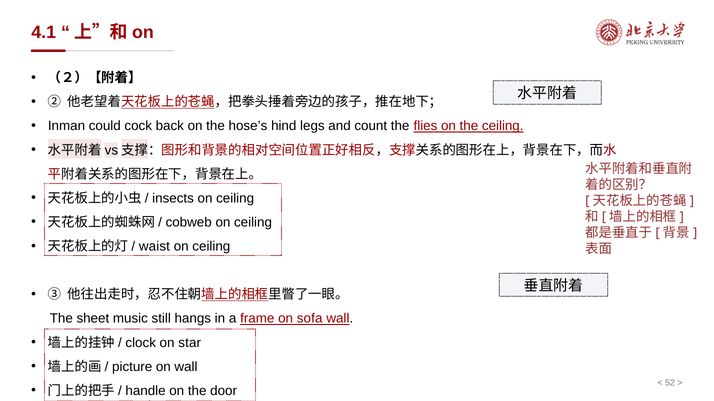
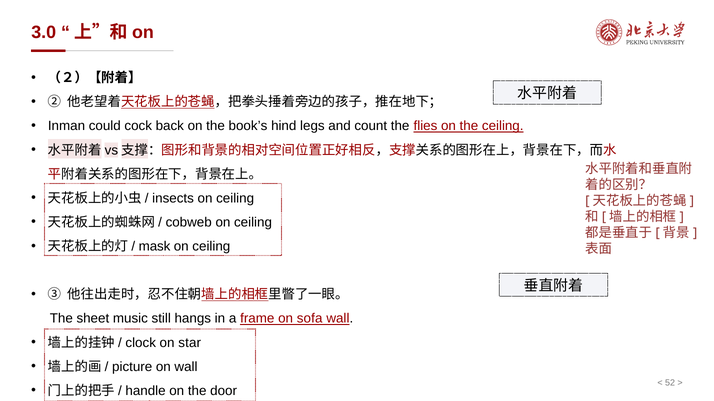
4.1: 4.1 -> 3.0 (44, 32)
hose’s: hose’s -> book’s (248, 126)
waist: waist -> mask (155, 247)
